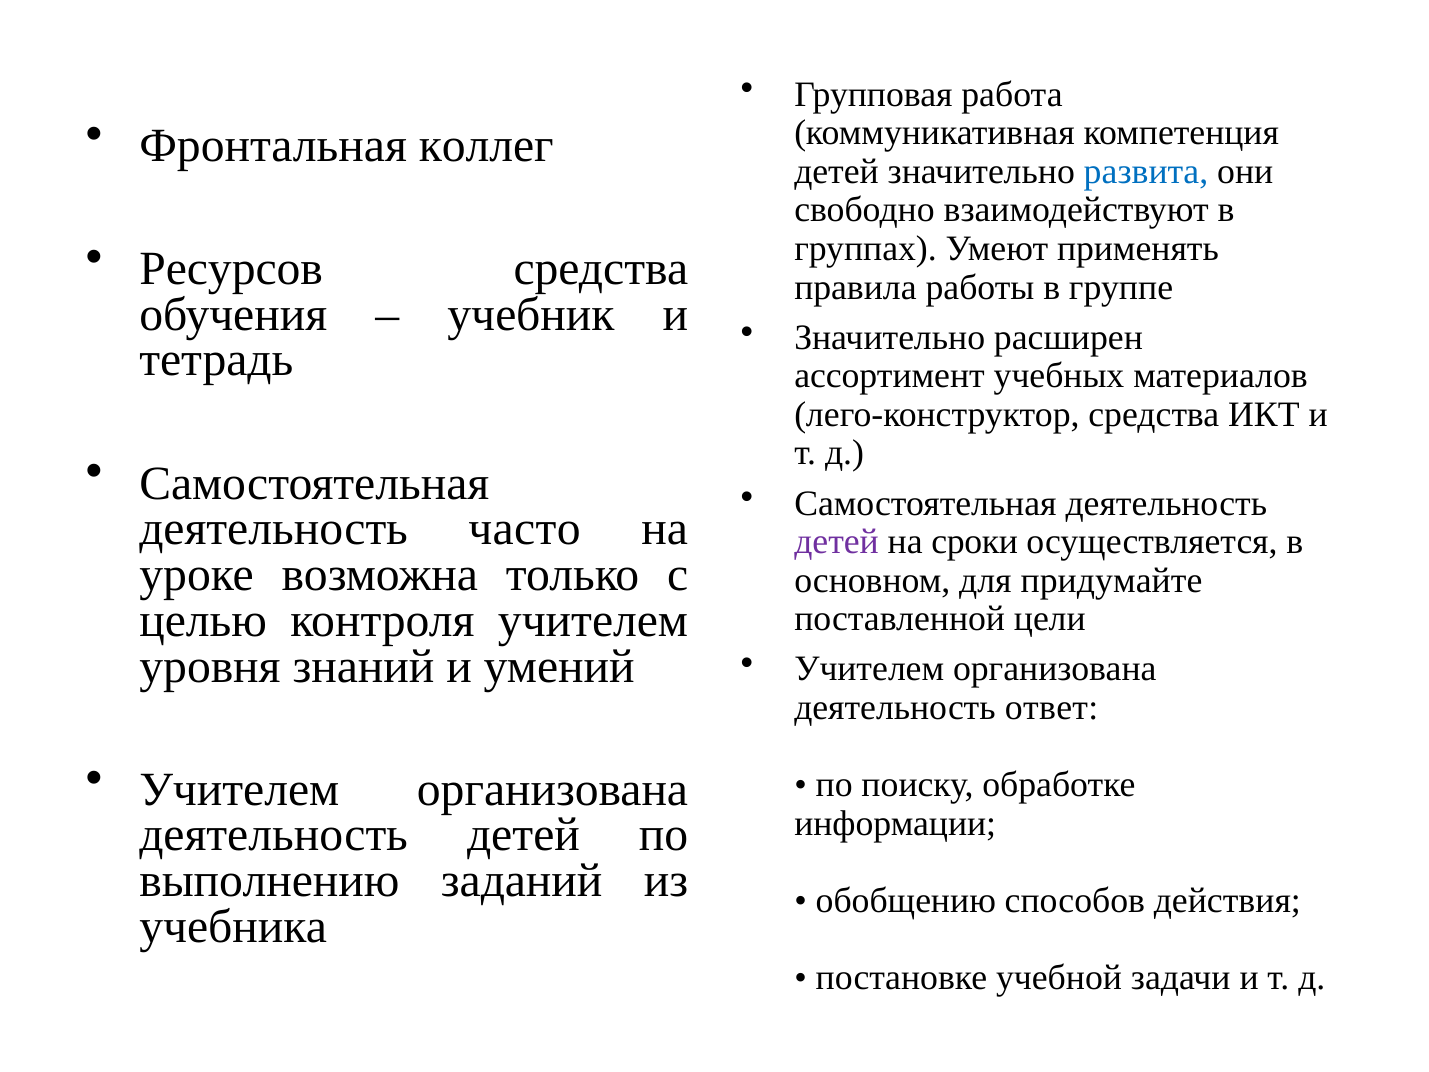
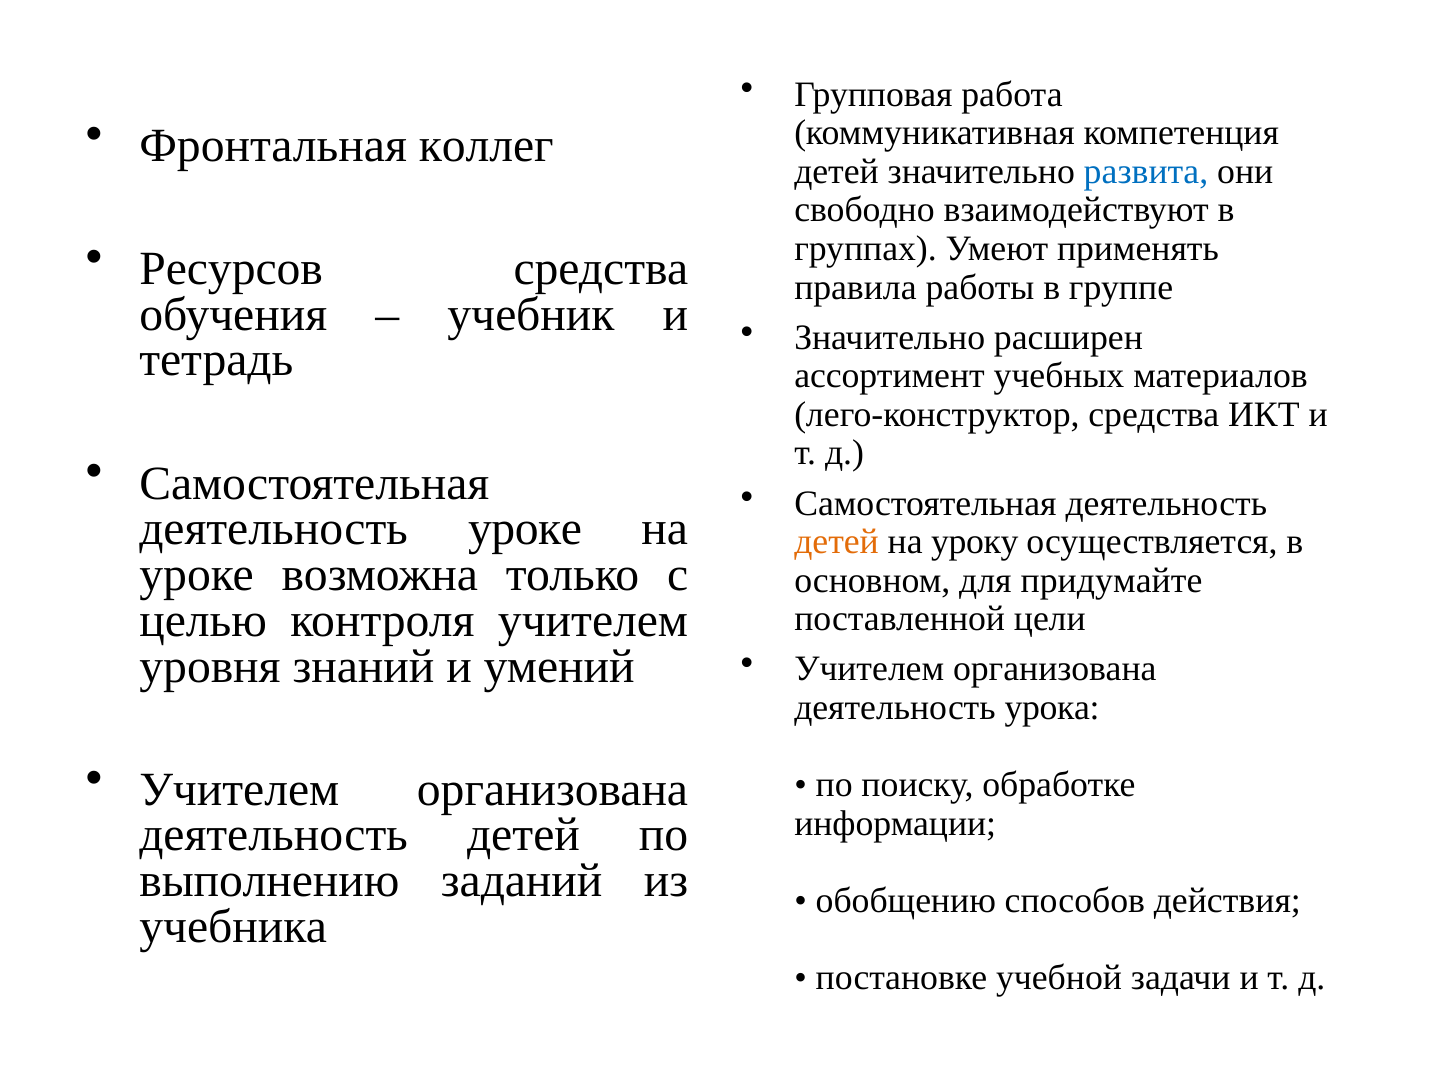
деятельность часто: часто -> уроке (525, 529)
детей colour: purple -> orange (837, 542)
сроки: сроки -> уроку (975, 542)
ответ: ответ -> урока (1052, 707)
